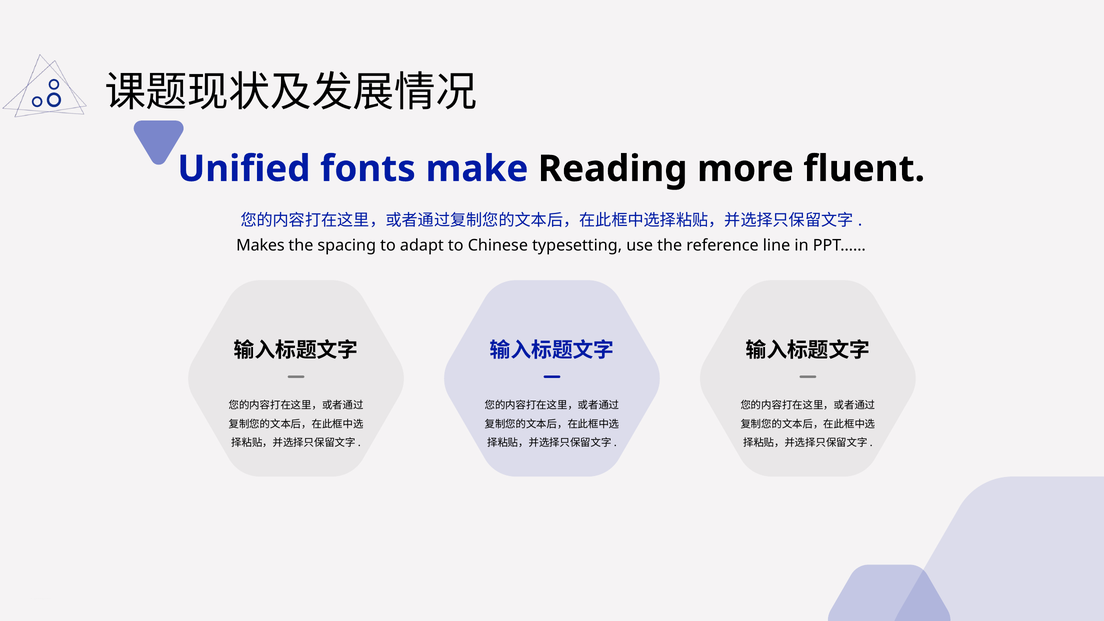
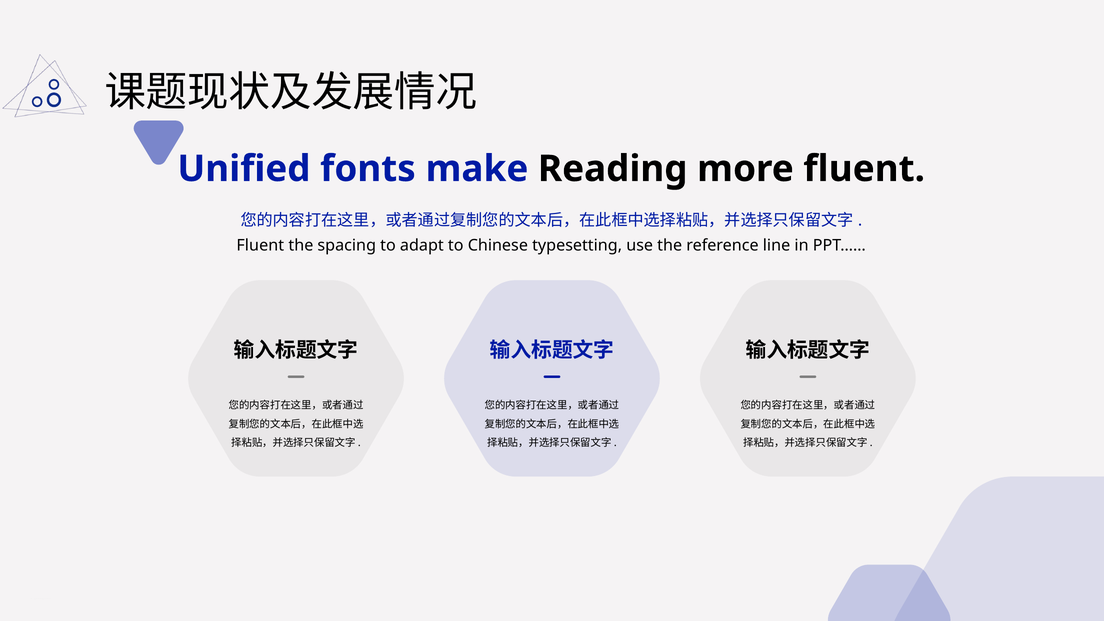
Makes: Makes -> Fluent (260, 246)
